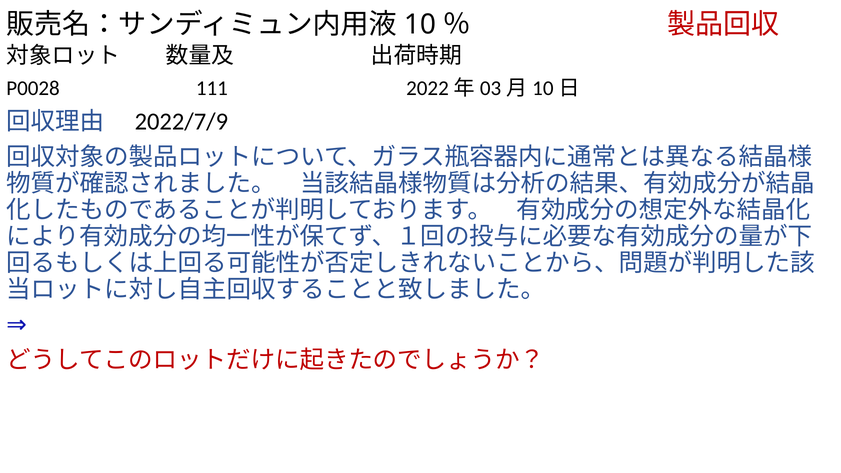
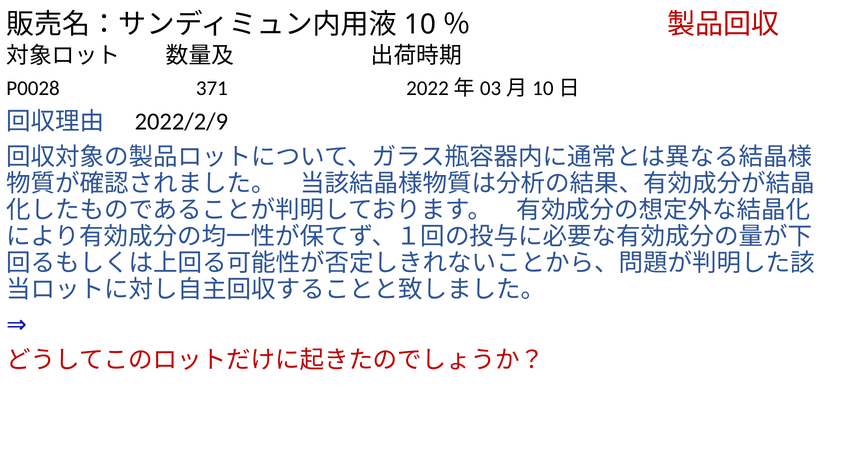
111: 111 -> 371 (212, 88)
2022/7/9: 2022/7/9 -> 2022/2/9 (181, 122)
